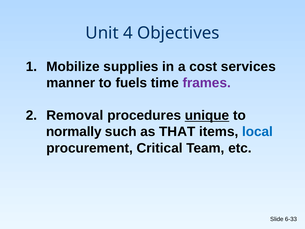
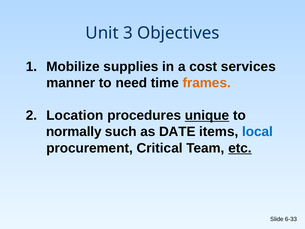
4: 4 -> 3 (128, 33)
fuels: fuels -> need (131, 83)
frames colour: purple -> orange (207, 83)
Removal: Removal -> Location (75, 115)
THAT: THAT -> DATE (177, 132)
etc underline: none -> present (240, 148)
